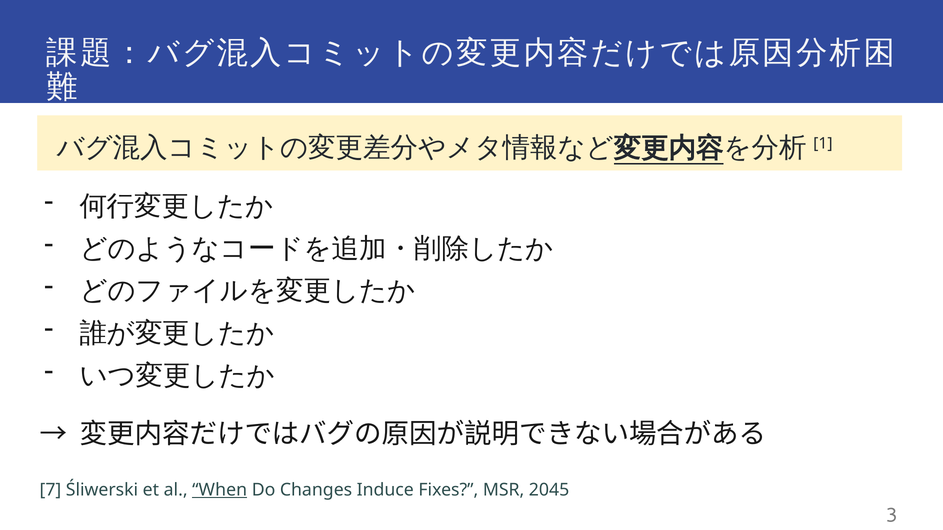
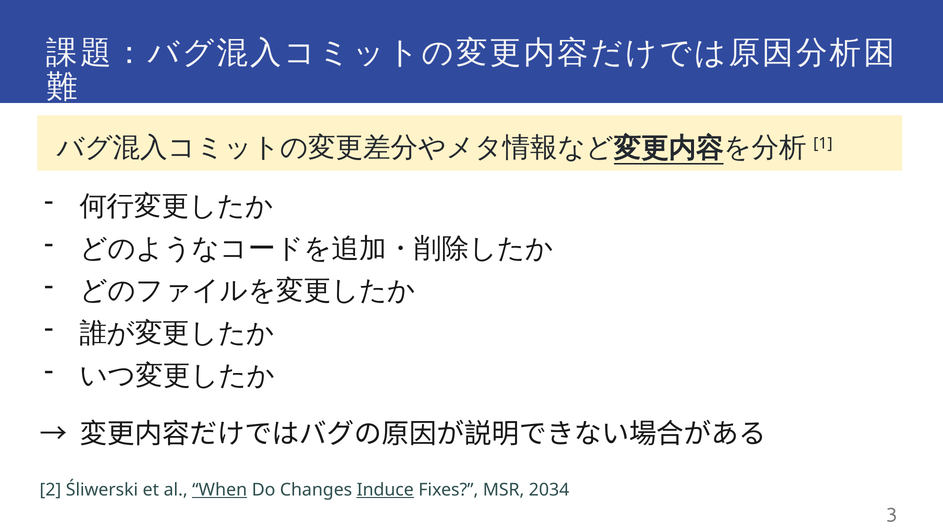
7: 7 -> 2 (50, 490)
Induce underline: none -> present (385, 490)
2045: 2045 -> 2034 (549, 490)
